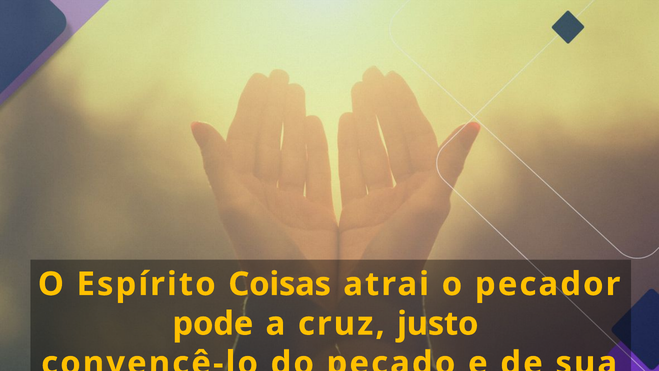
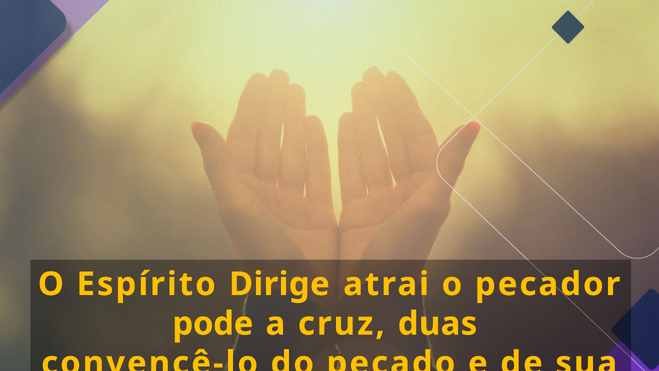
Coisas: Coisas -> Dirige (279, 284)
justo: justo -> duas (437, 324)
